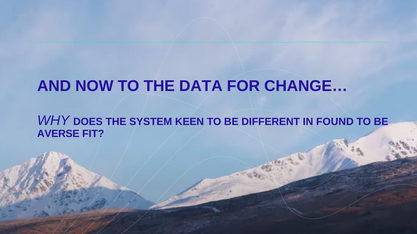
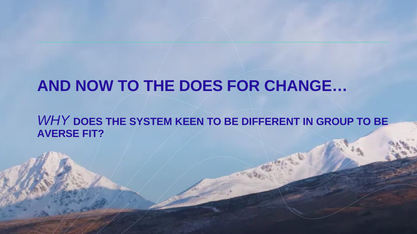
THE DATA: DATA -> DOES (201, 86)
FOUND: FOUND -> GROUP (335, 122)
